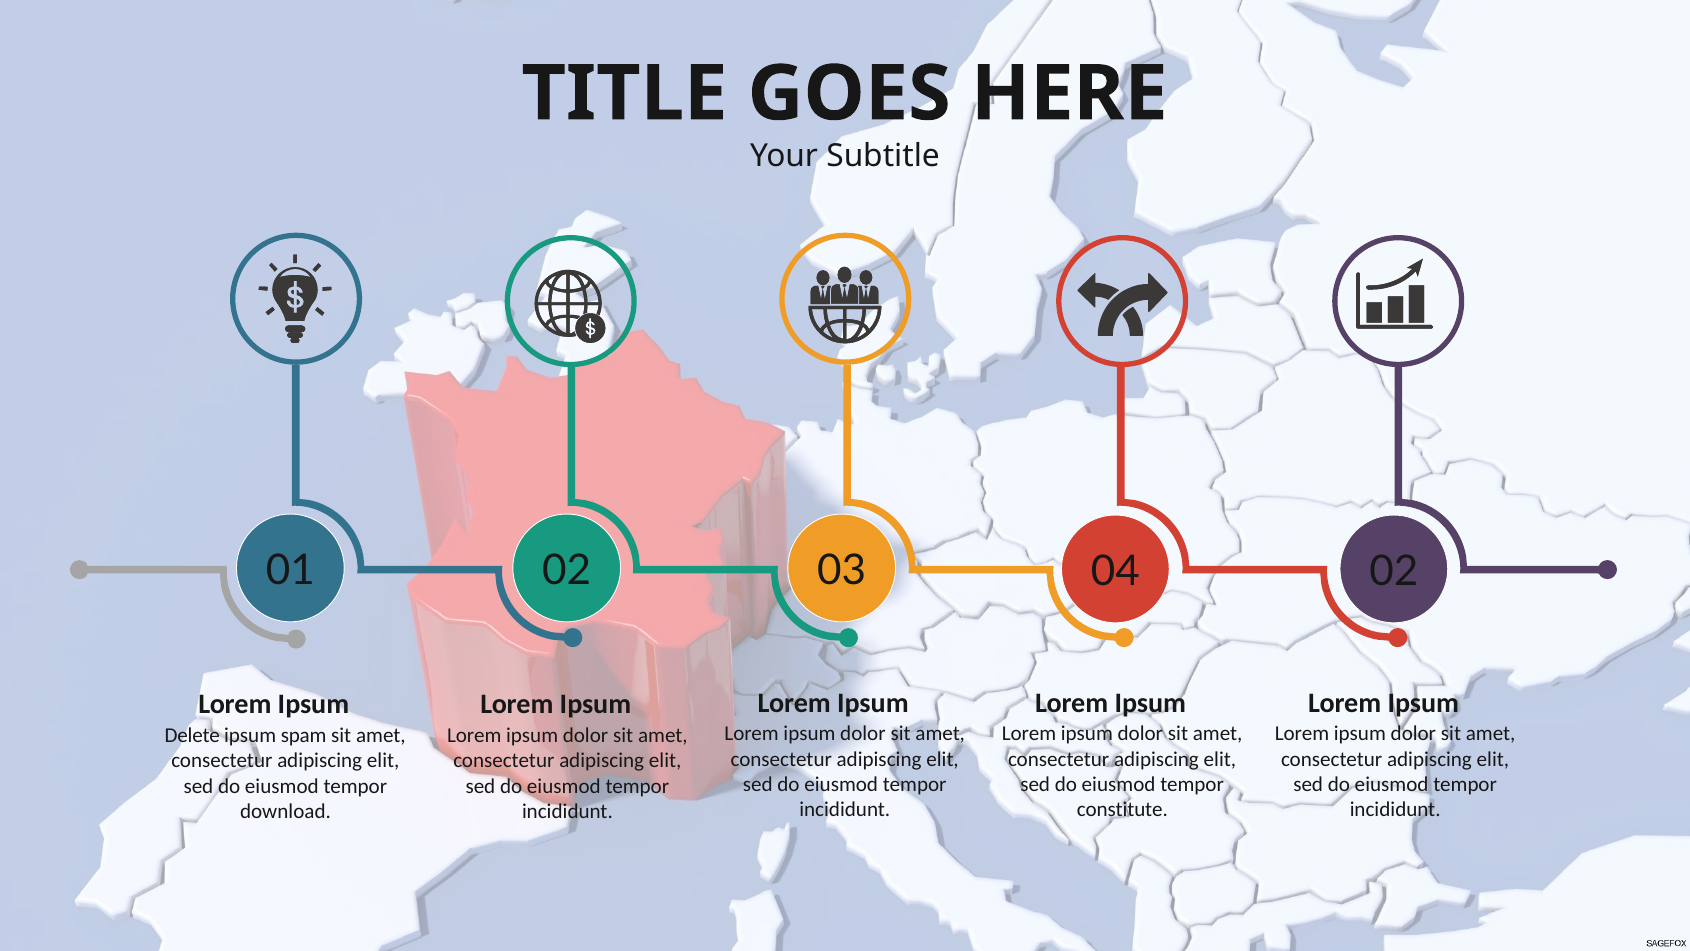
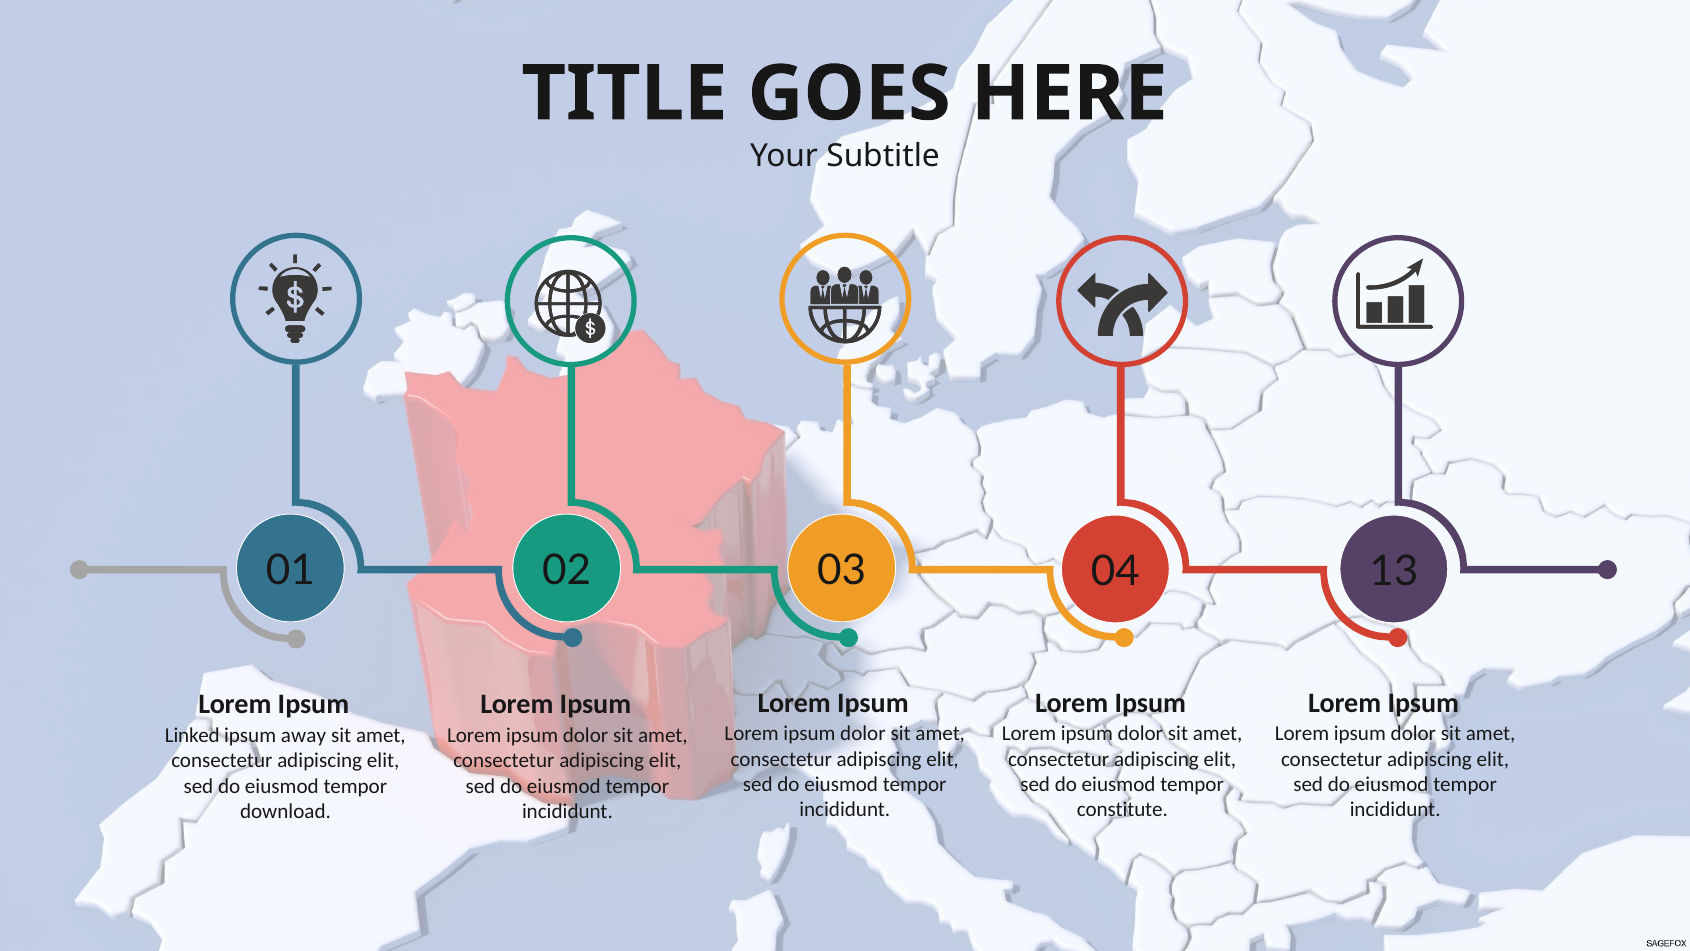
04 02: 02 -> 13 (1394, 572)
Delete: Delete -> Linked (192, 735)
spam: spam -> away (303, 735)
